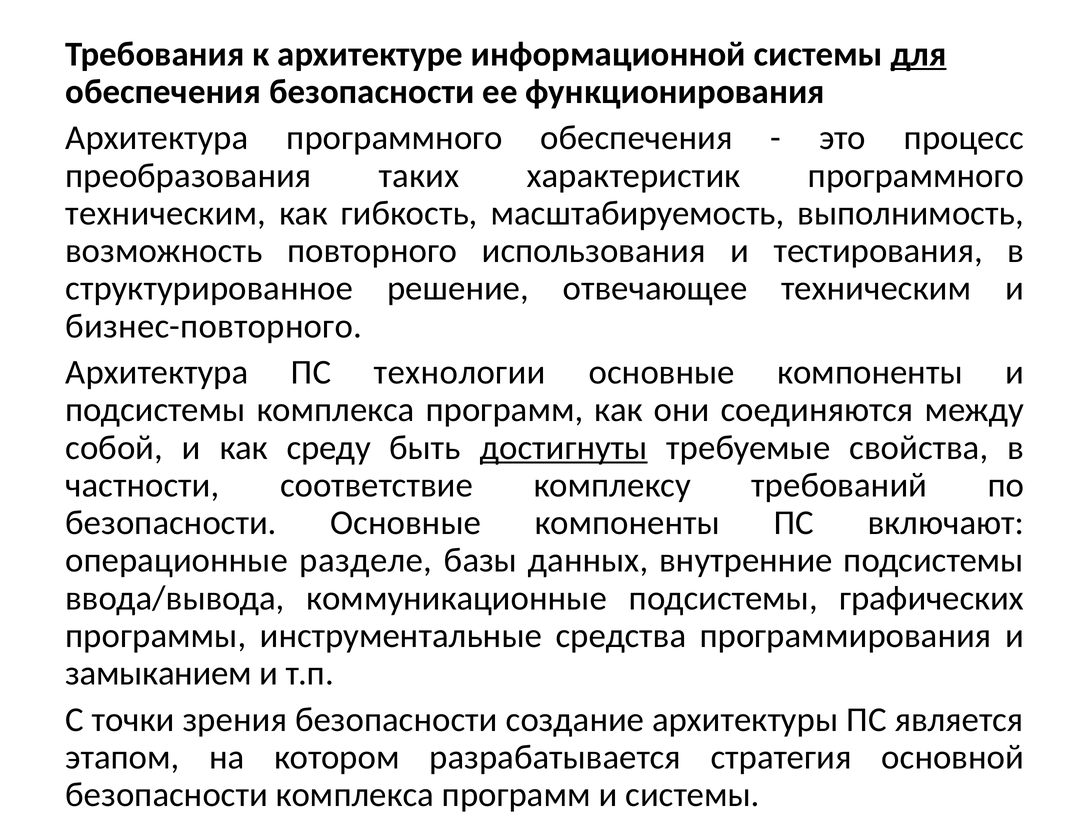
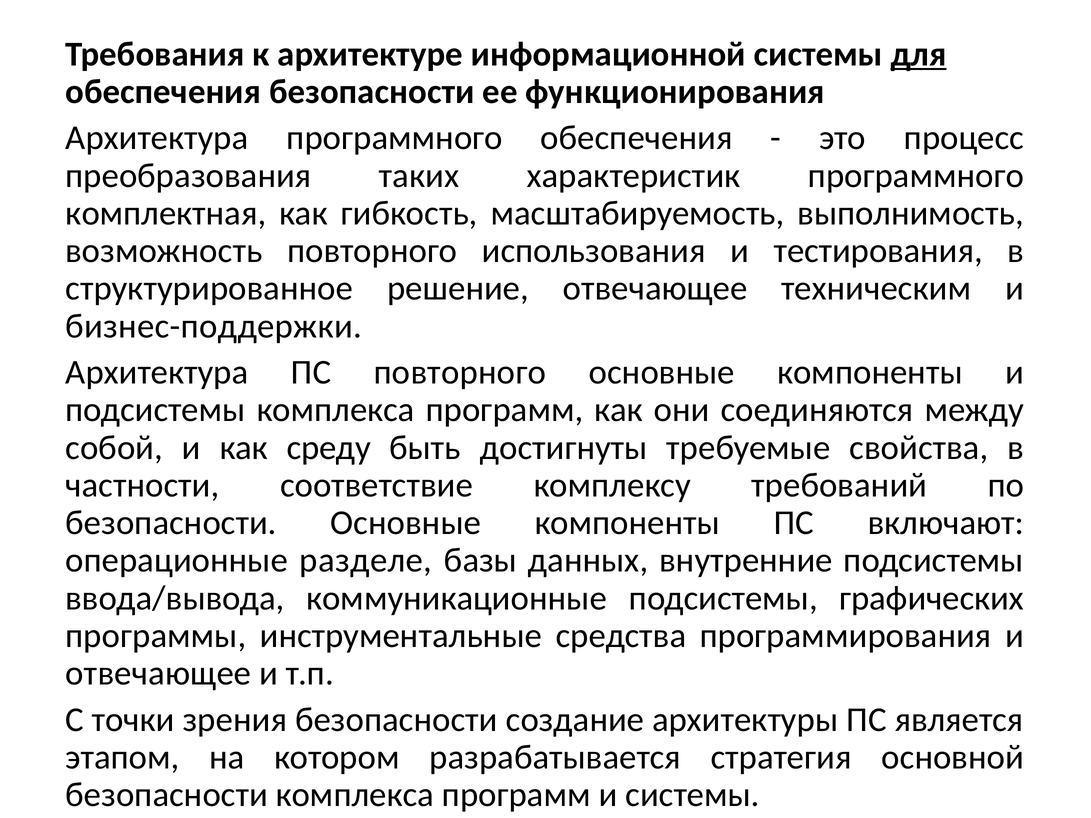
техническим: техническим -> комплектная (166, 213)
бизнес-повторного: бизнес-повторного -> бизнес-поддержки (214, 326)
ПС технологии: технологии -> повторного (460, 373)
достигнуты underline: present -> none (564, 448)
замыканием: замыканием -> отвечающее (158, 674)
